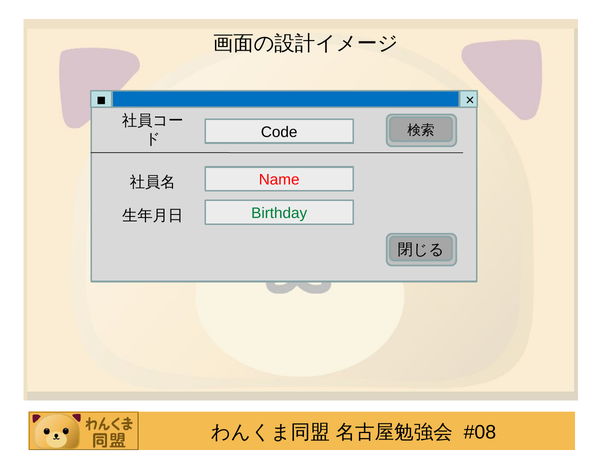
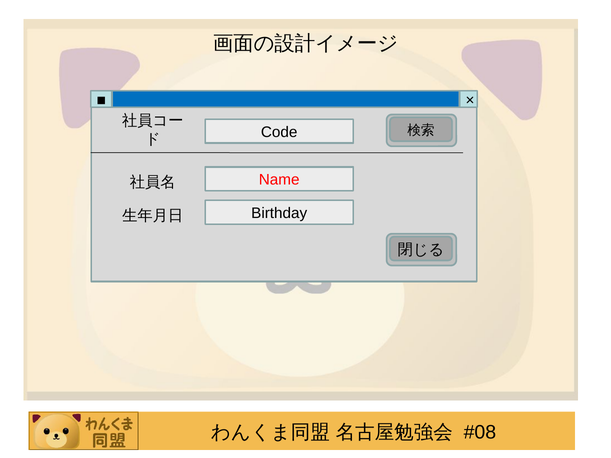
Birthday colour: green -> black (279, 213)
